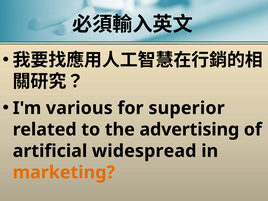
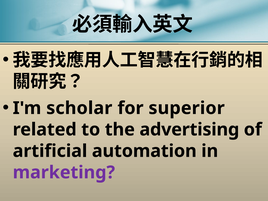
various: various -> scholar (79, 108)
widespread: widespread -> automation (144, 151)
marketing colour: orange -> purple (64, 172)
